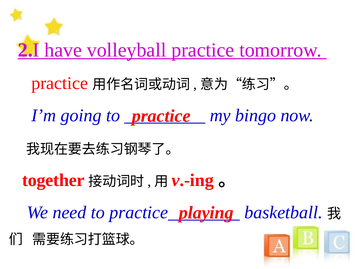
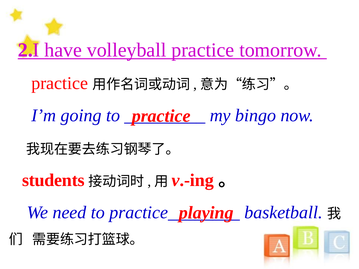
together: together -> students (53, 180)
